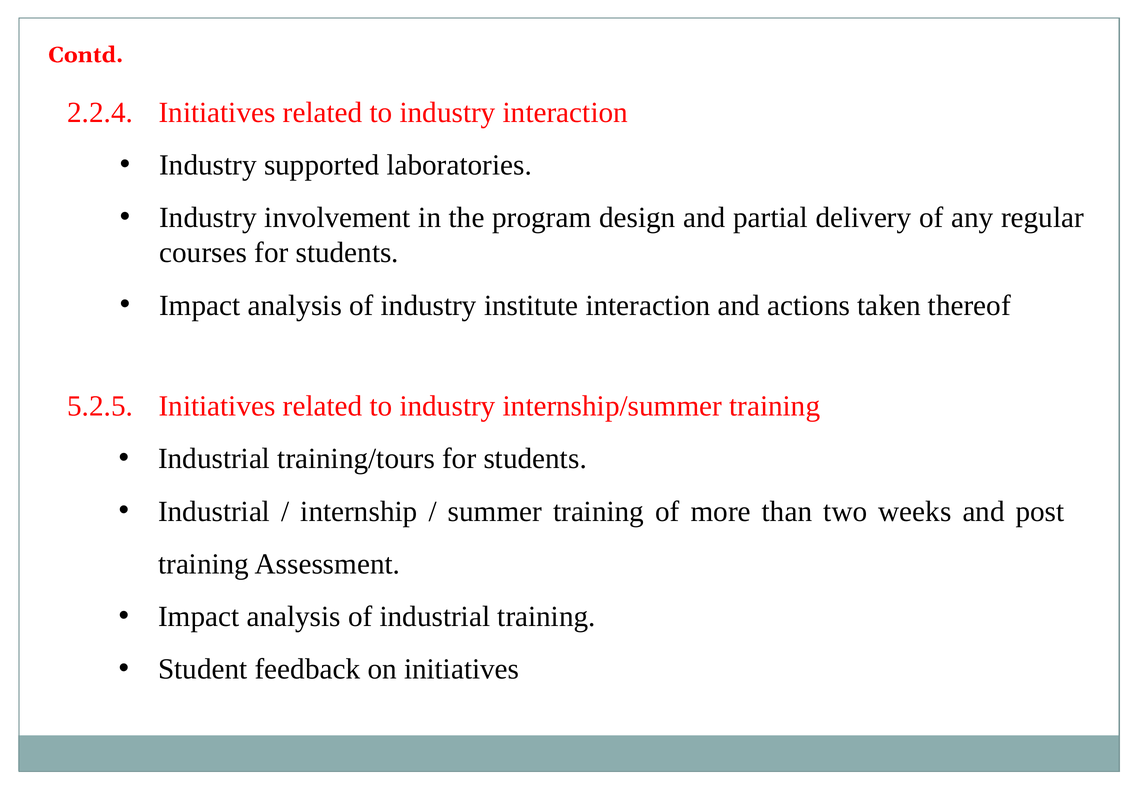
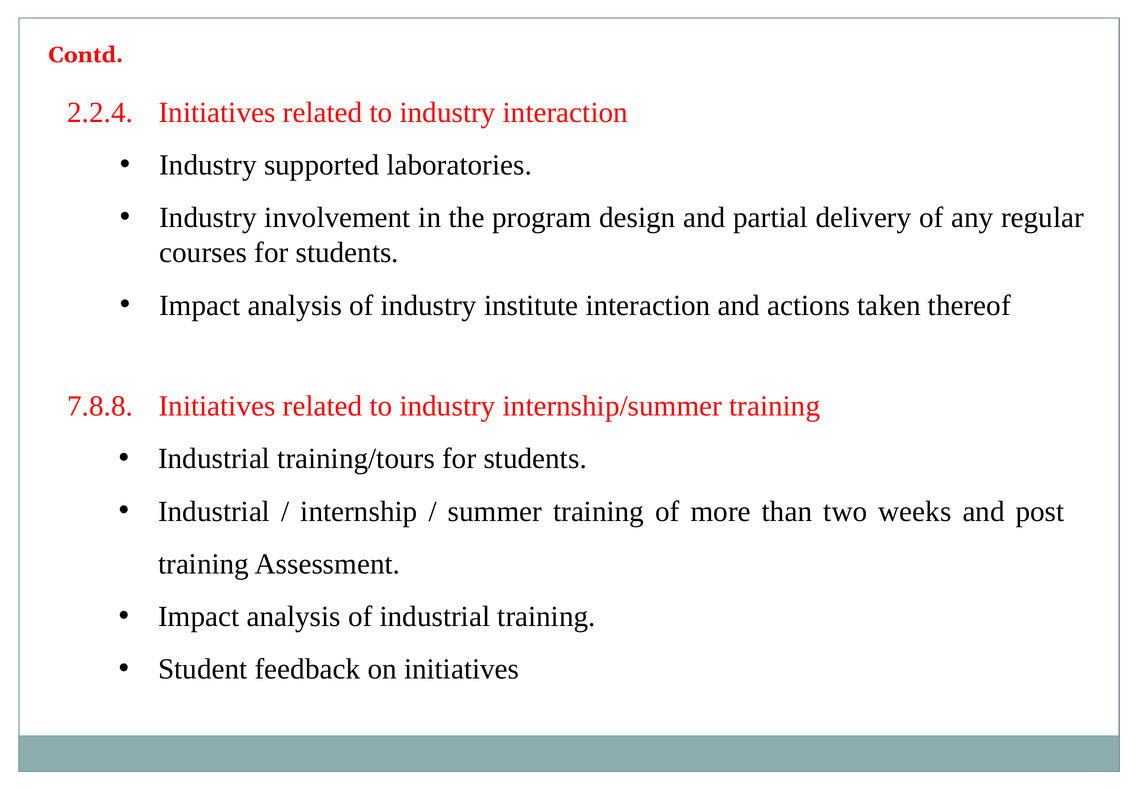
5.2.5: 5.2.5 -> 7.8.8 (100, 406)
